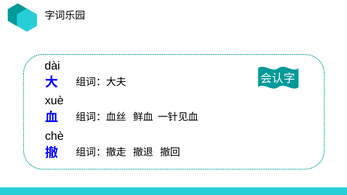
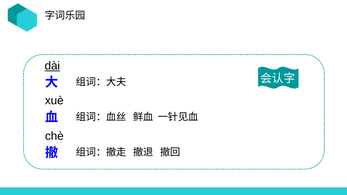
dài underline: none -> present (52, 66)
